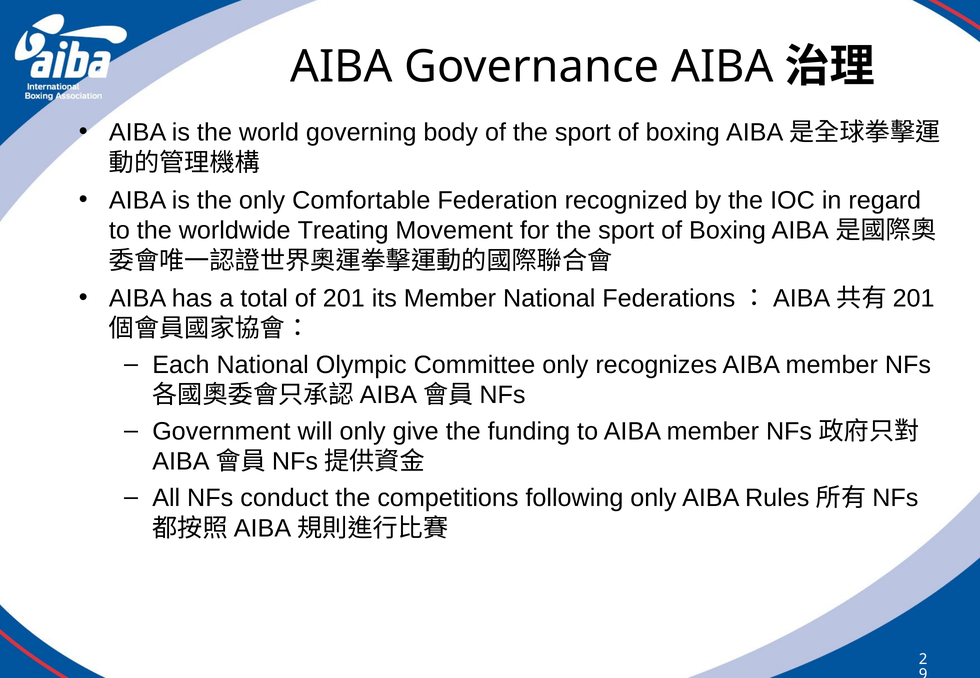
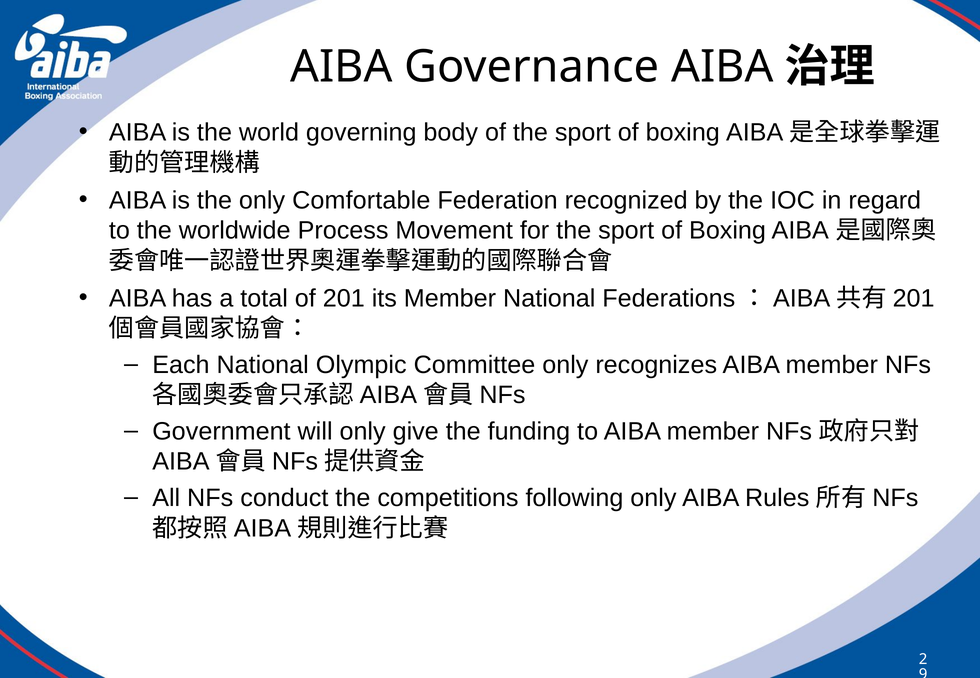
Treating: Treating -> Process (343, 231)
